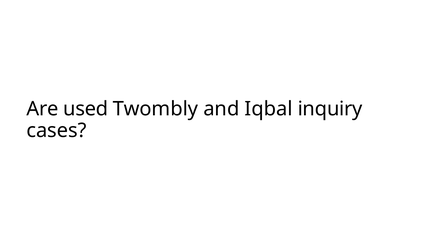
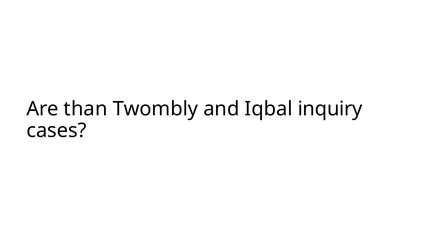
used: used -> than (86, 109)
